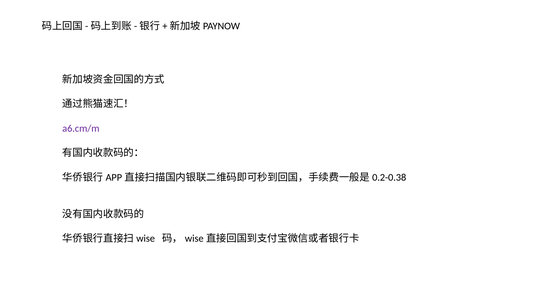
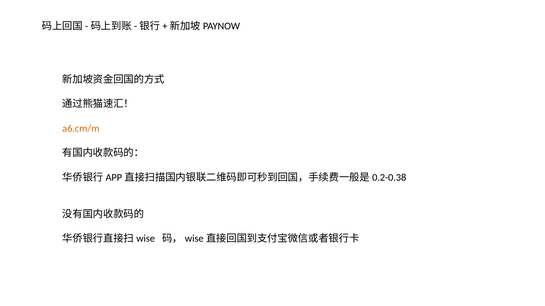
a6.cm/m colour: purple -> orange (81, 129)
